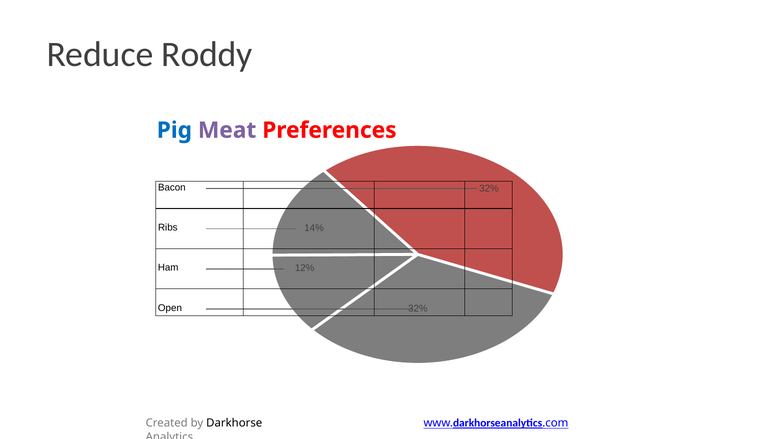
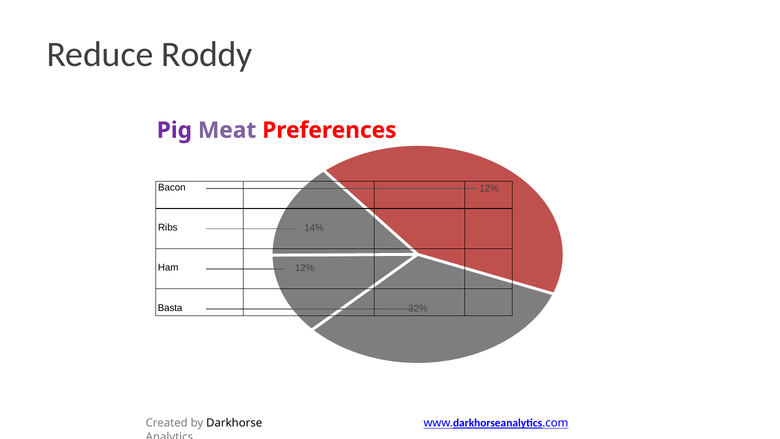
Pig colour: blue -> purple (174, 130)
Bacon 32%: 32% -> 12% (489, 188)
Open: Open -> Basta (170, 308)
